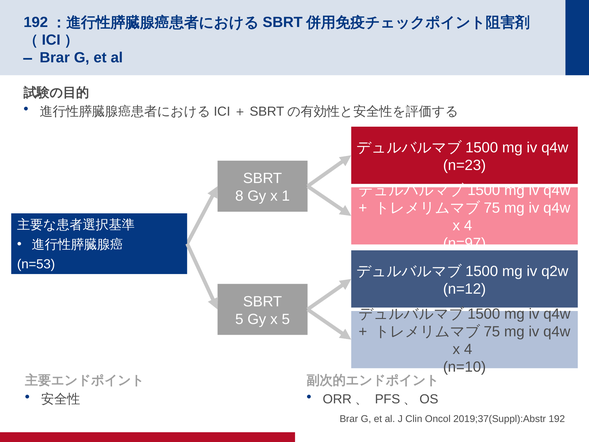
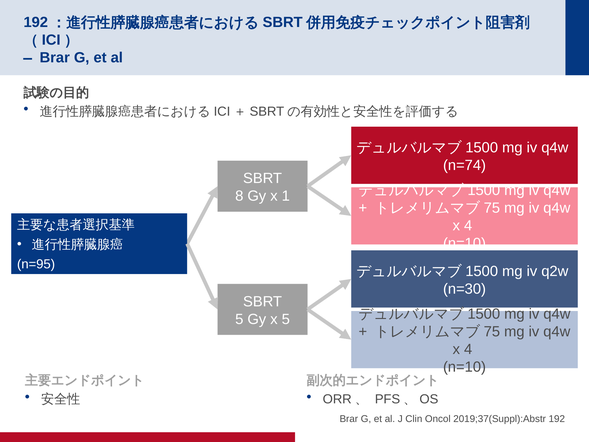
n=23: n=23 -> n=74 (464, 165)
n=97: n=97 -> n=10 (464, 243)
n=53: n=53 -> n=95 (36, 264)
n=12: n=12 -> n=30 (464, 289)
